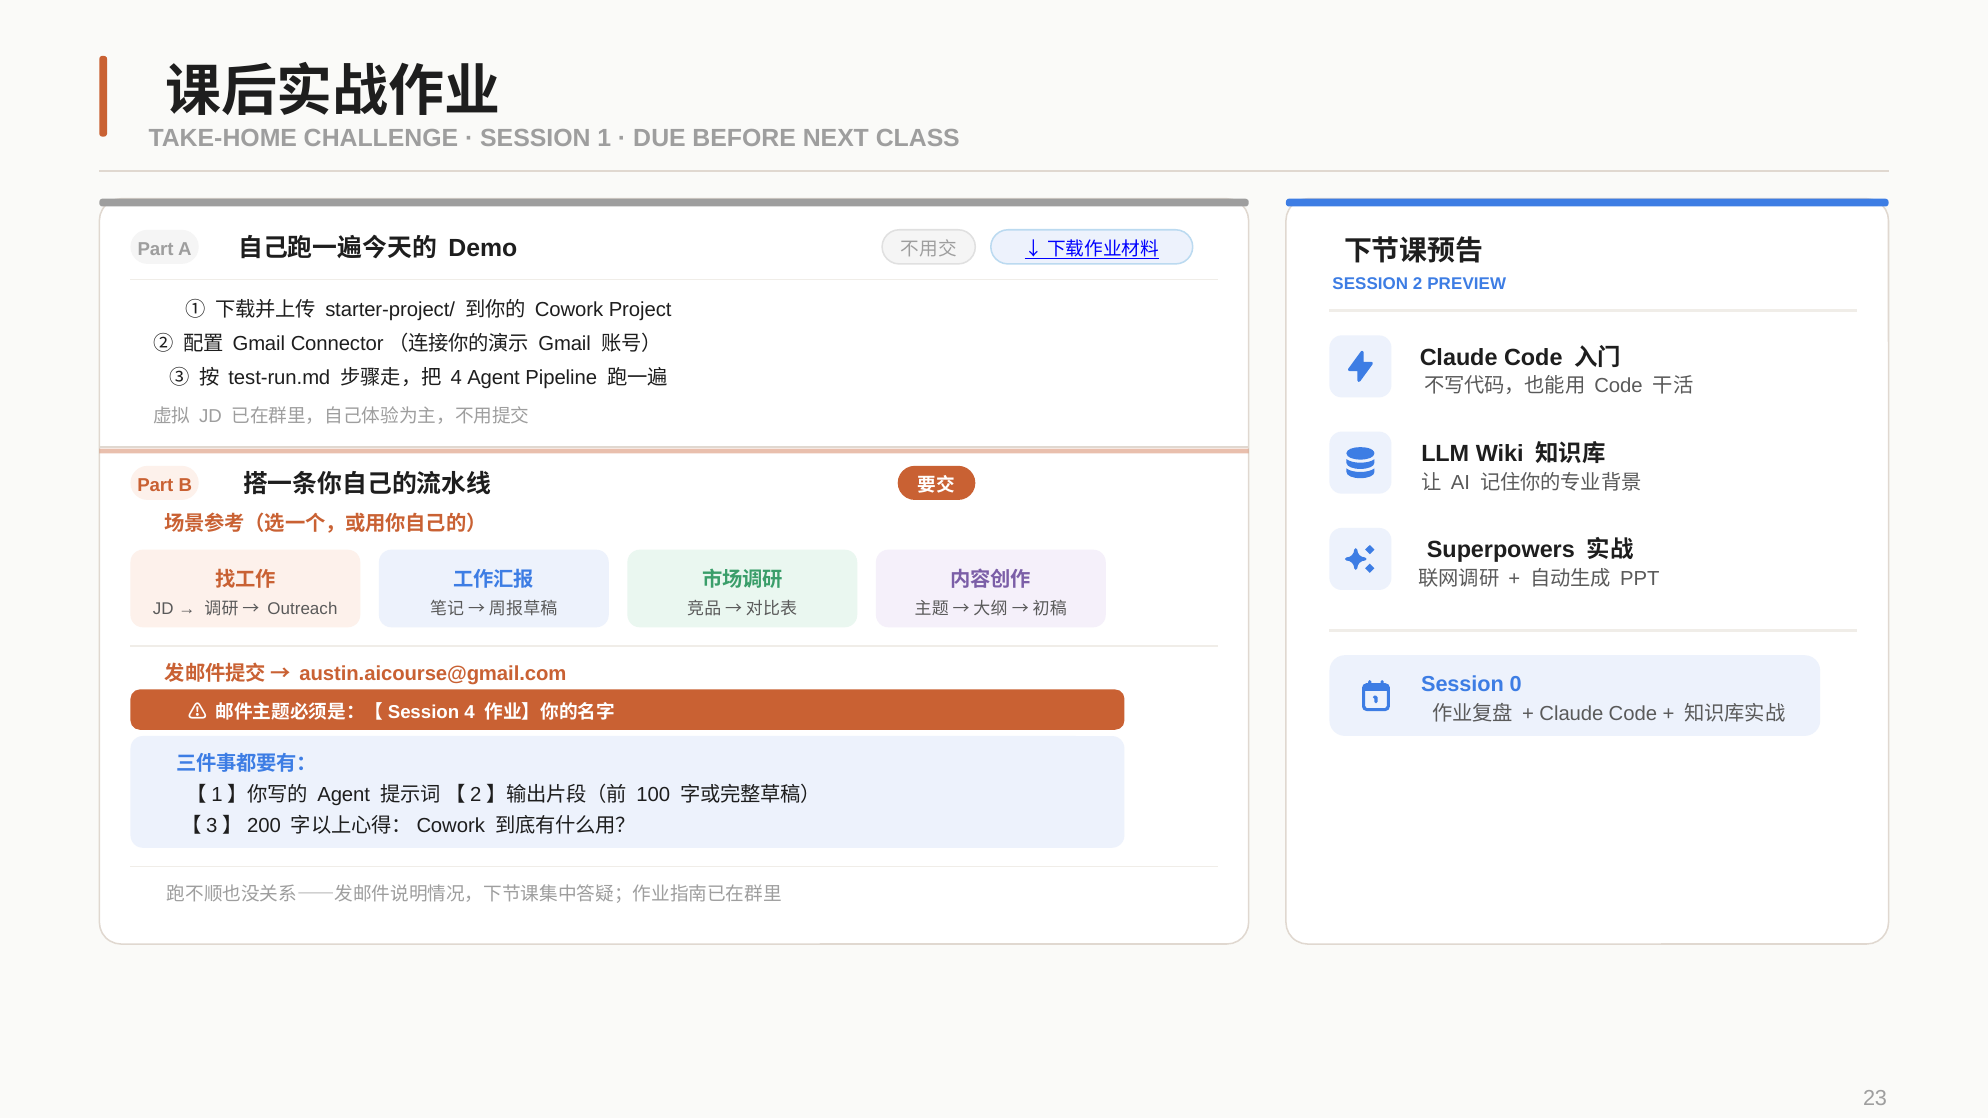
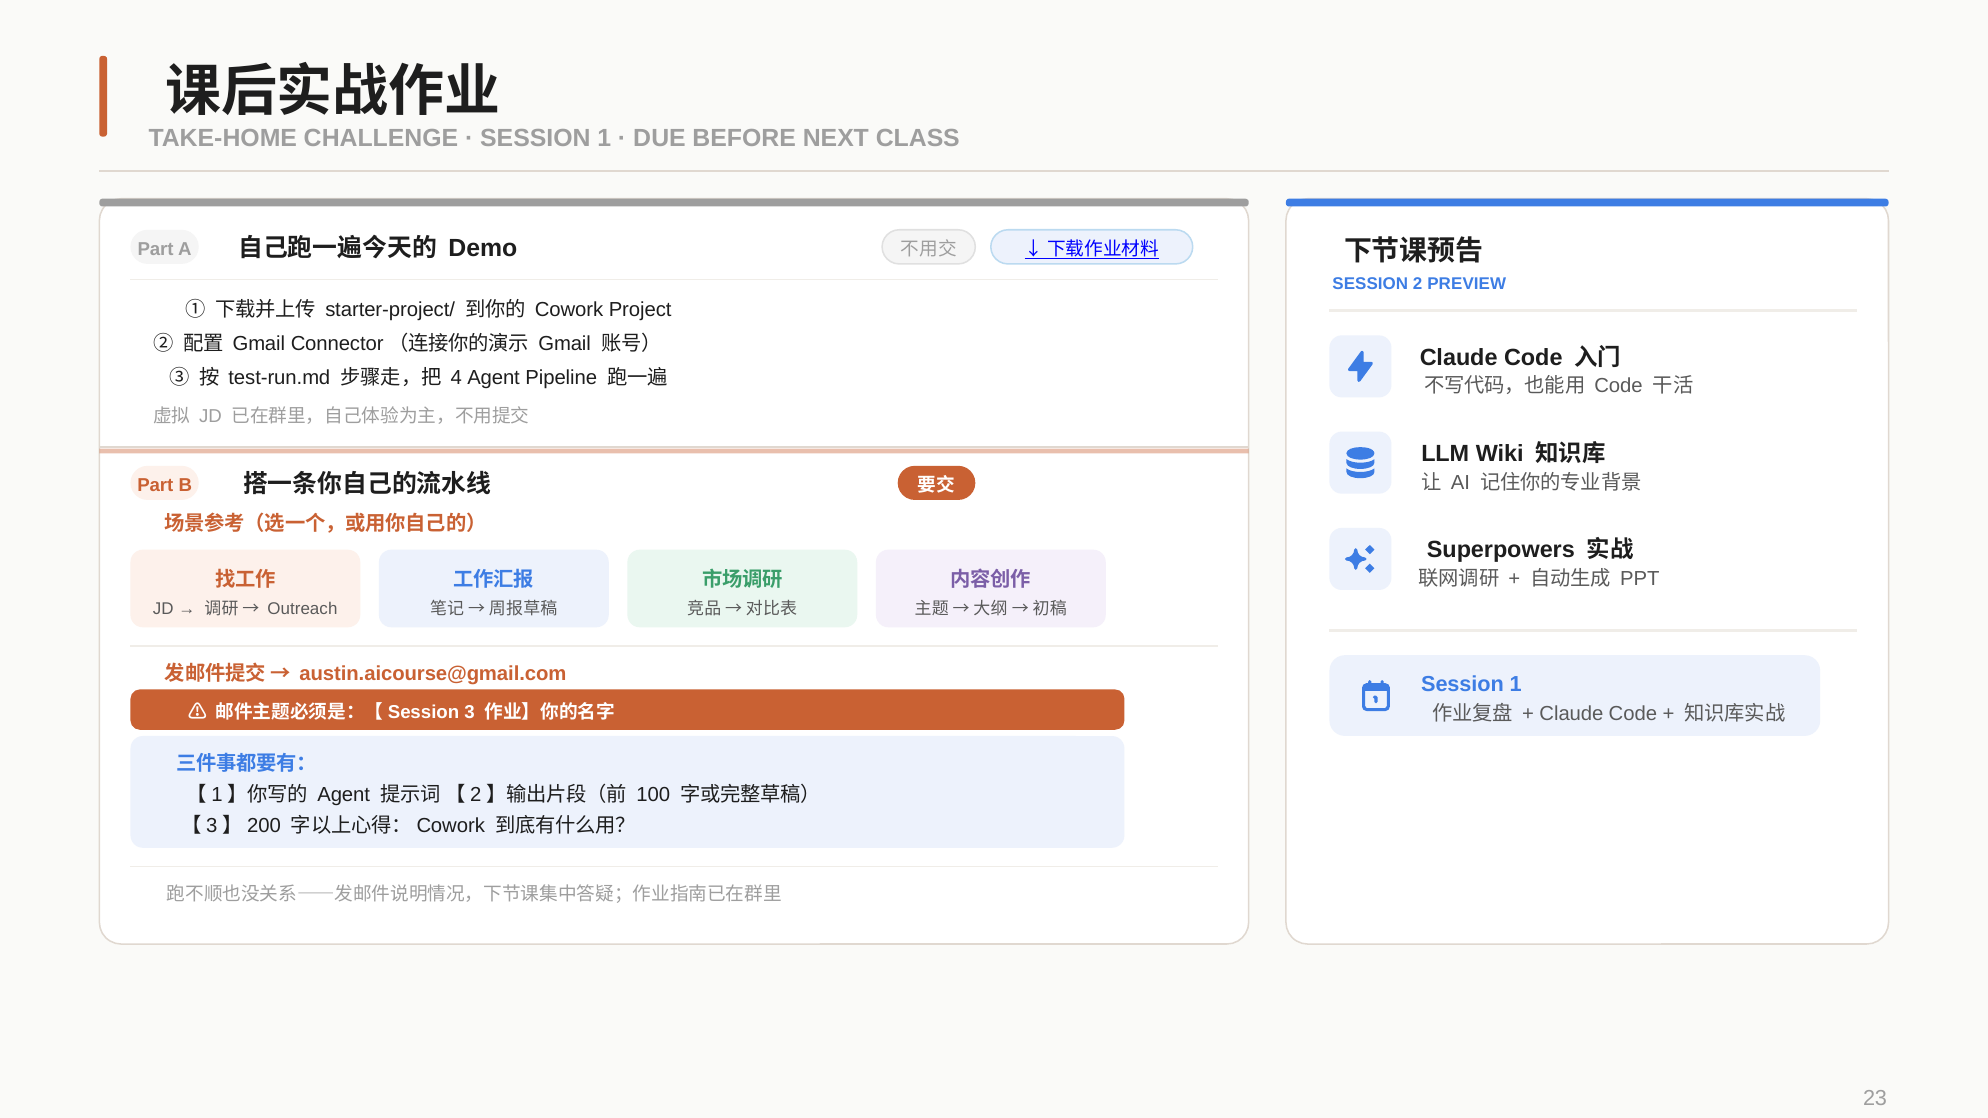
0: 0 -> 1 (1516, 684)
4: 4 -> 3 (470, 713)
